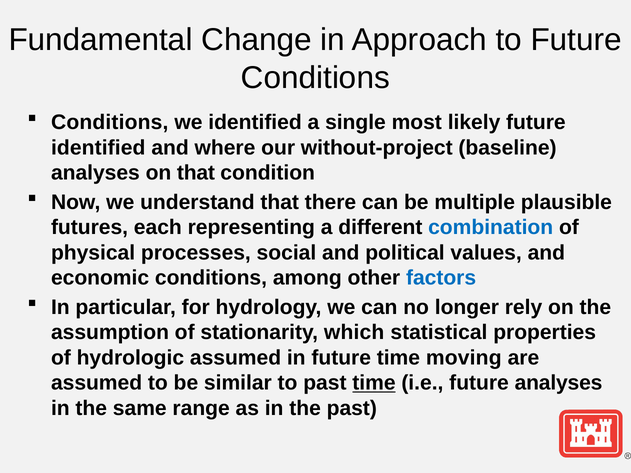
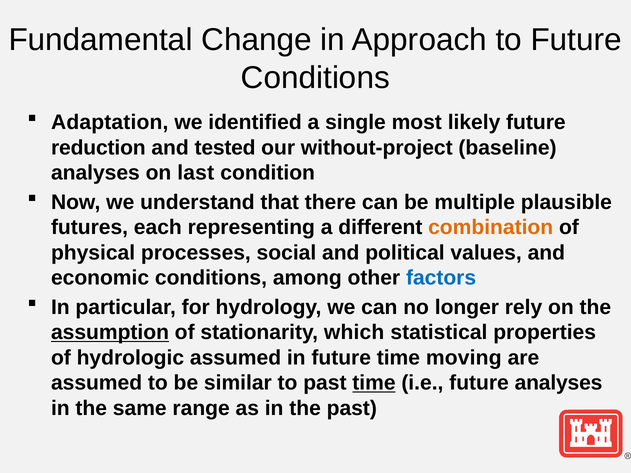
Conditions: Conditions -> Adaptation (110, 122)
identified: identified -> reduction (98, 148)
where: where -> tested (225, 148)
on that: that -> last (196, 173)
combination colour: blue -> orange (491, 228)
assumption underline: none -> present (110, 333)
